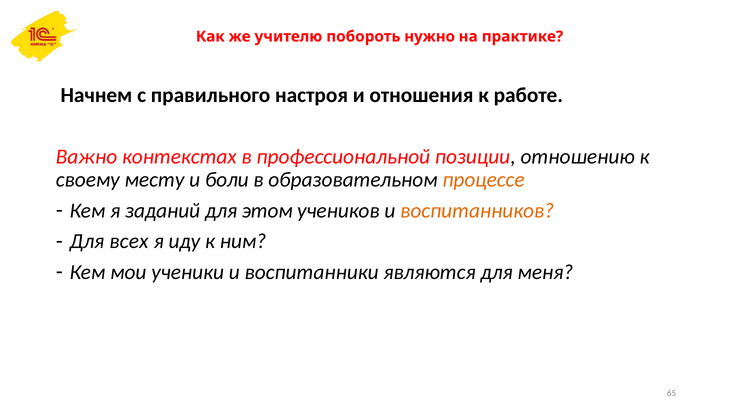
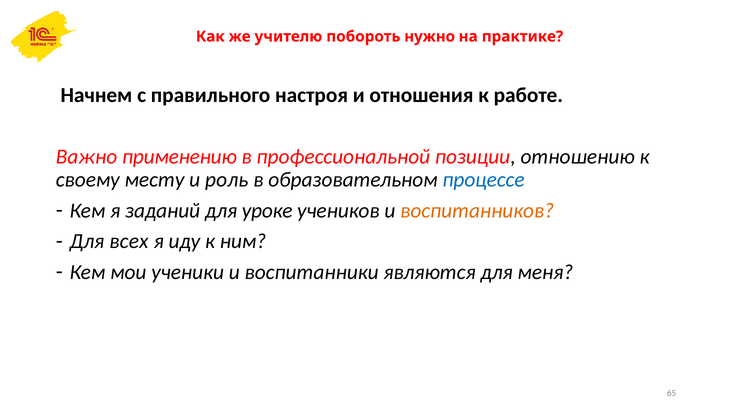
контекстах: контекстах -> применению (179, 157)
боли: боли -> роль (227, 180)
процессе colour: orange -> blue (484, 180)
этом: этом -> уроке (267, 210)
